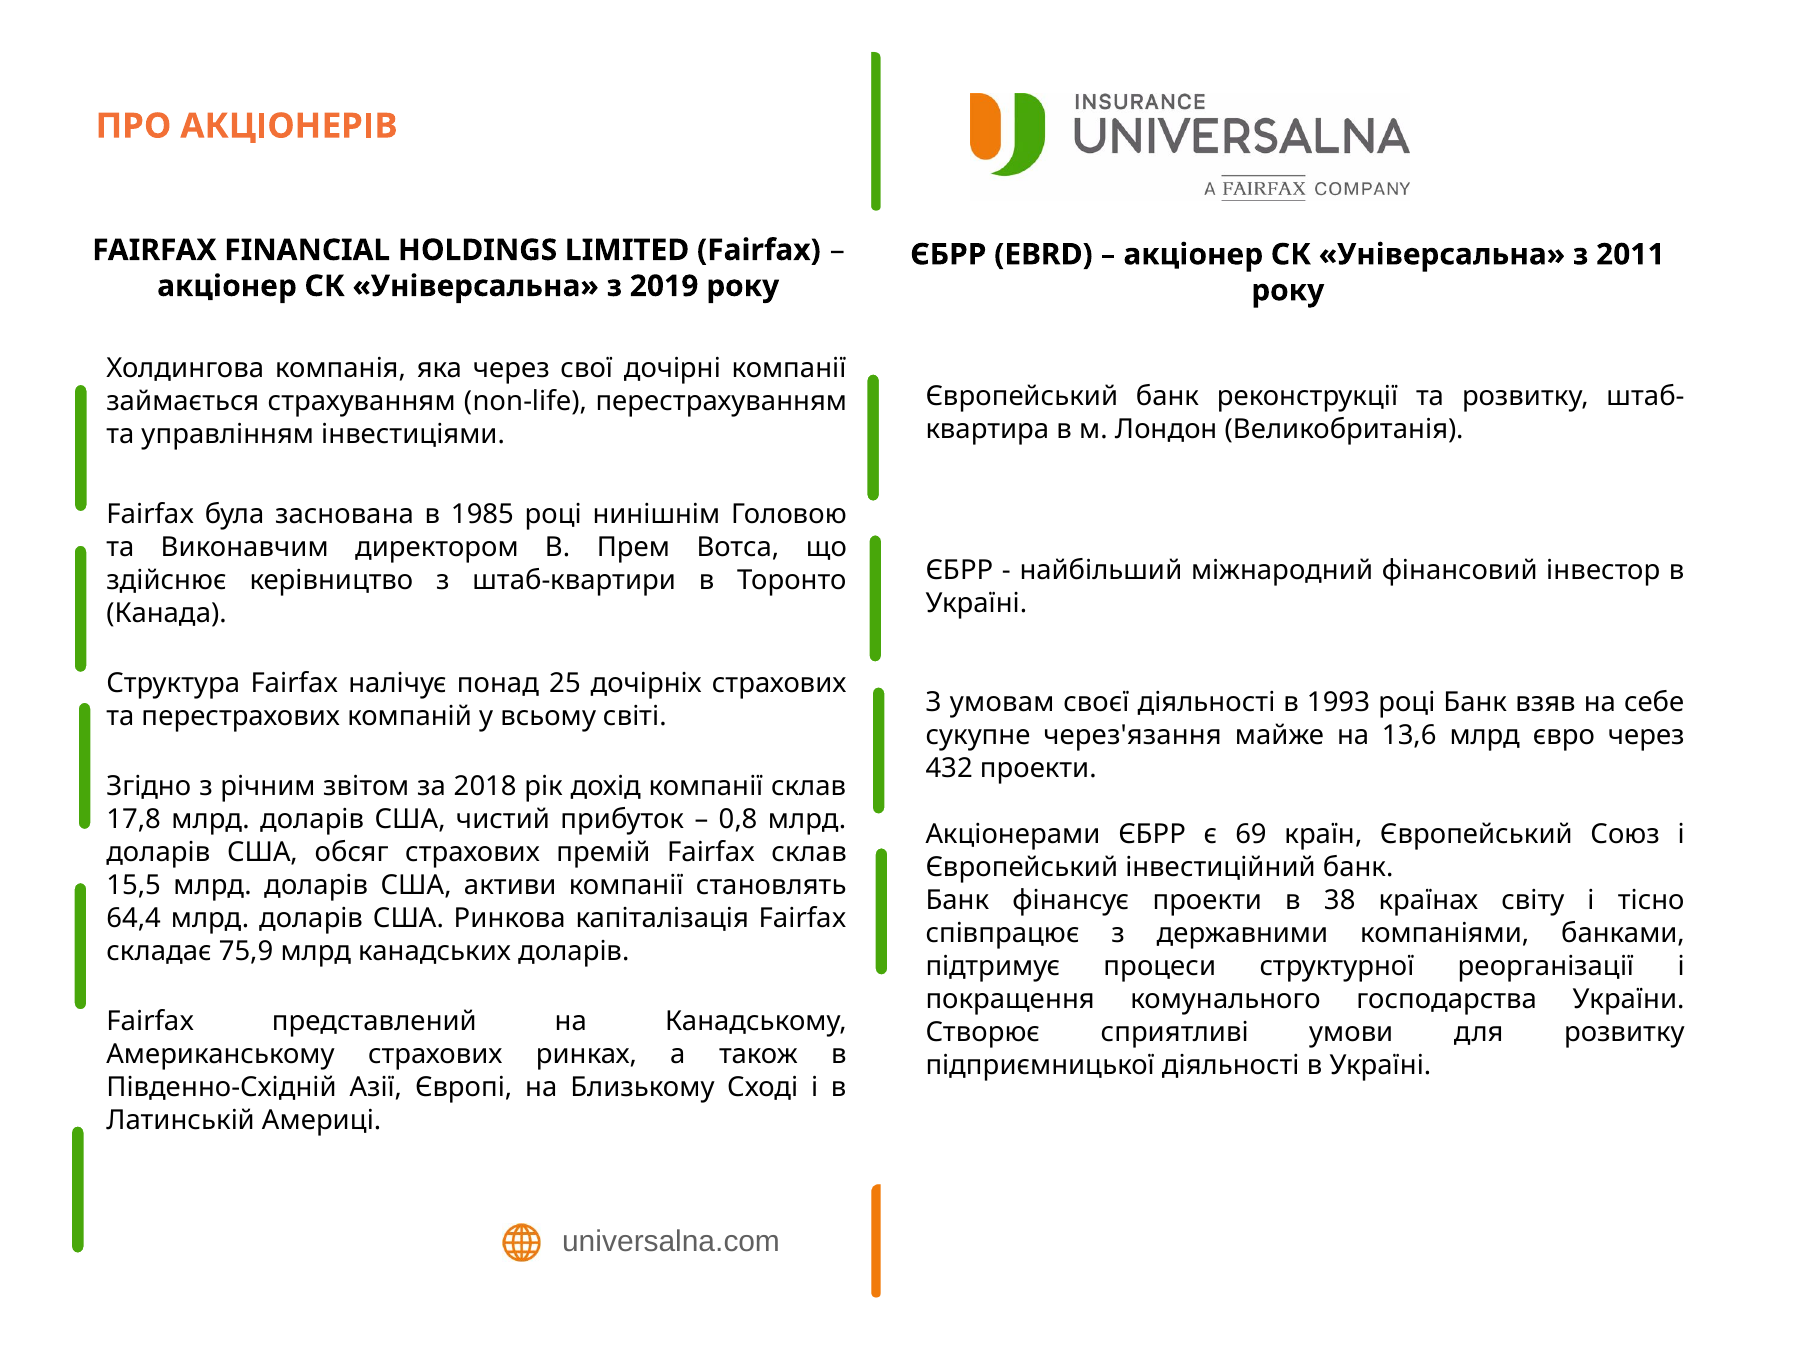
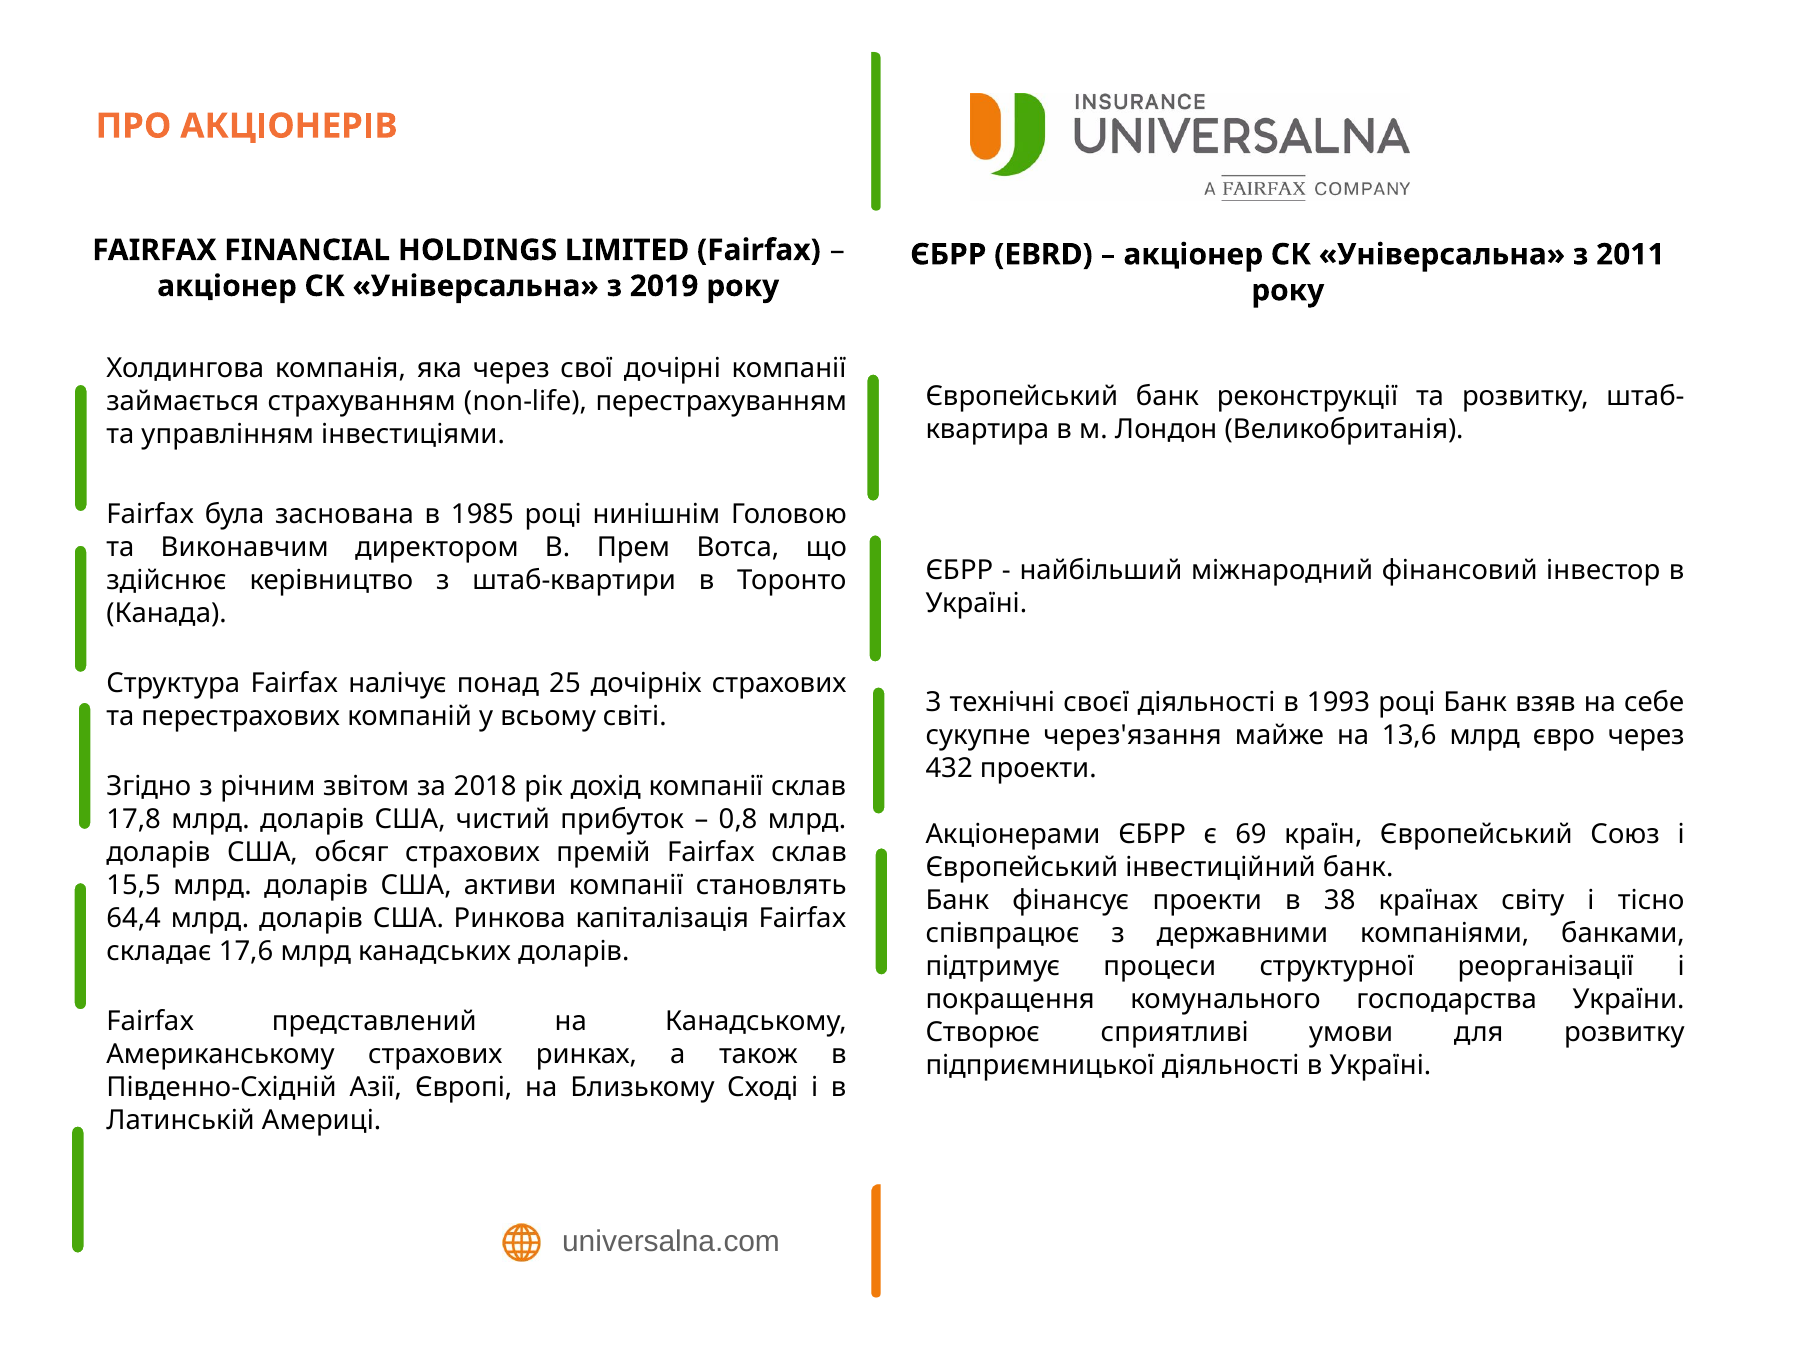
умовам: умовам -> технічні (1002, 703)
75,9: 75,9 -> 17,6 (246, 952)
